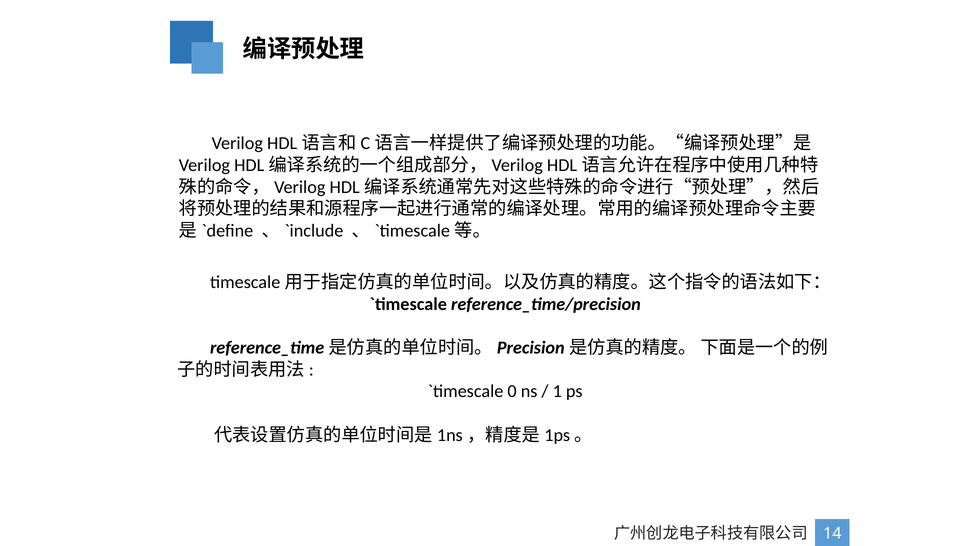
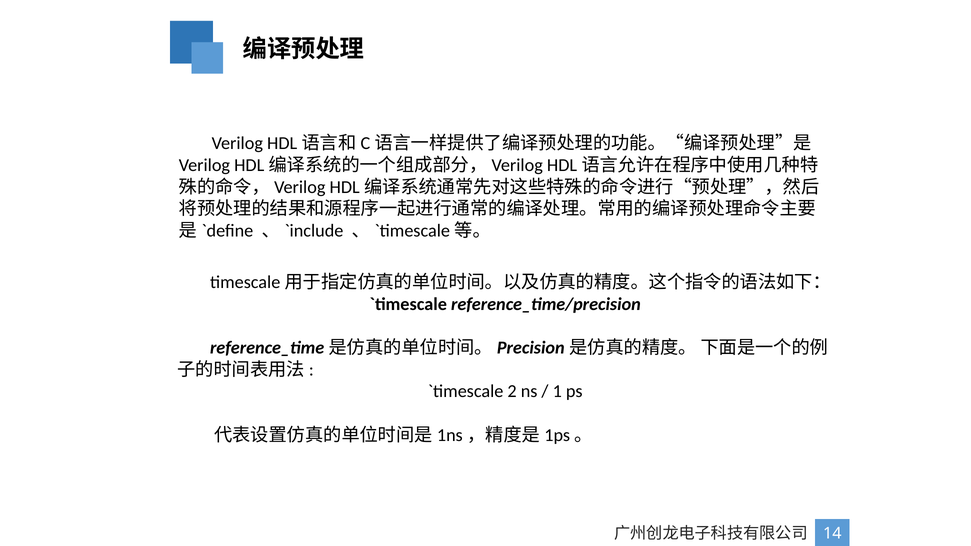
0: 0 -> 2 (512, 392)
